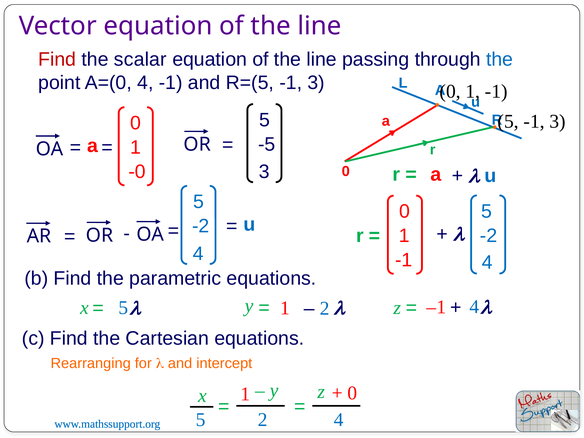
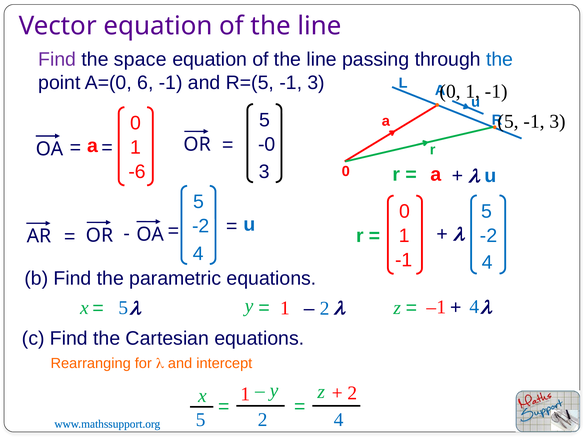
Find colour: red -> purple (57, 59)
scalar: scalar -> space (140, 59)
A=(0 4: 4 -> 6 (145, 83)
-5: -5 -> -0 (267, 144)
-0: -0 -> -6 (137, 172)
0: 0 -> 2 (353, 393)
